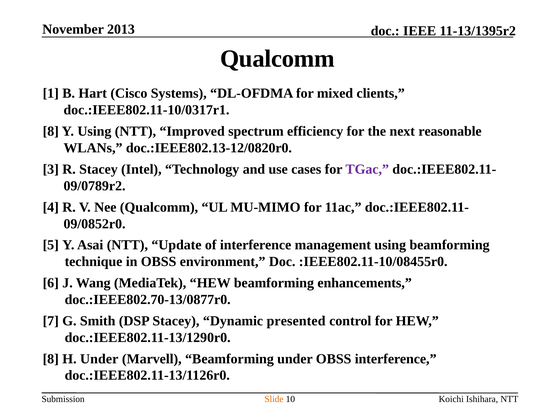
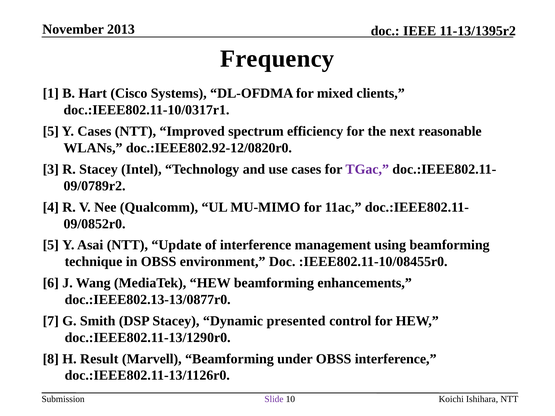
Qualcomm: Qualcomm -> Frequency (277, 59)
8: 8 -> 5 (51, 131)
Y Using: Using -> Cases (94, 131)
doc.:IEEE802.13-12/0820r0: doc.:IEEE802.13-12/0820r0 -> doc.:IEEE802.92-12/0820r0 (209, 148)
doc.:IEEE802.70-13/0877r0: doc.:IEEE802.70-13/0877r0 -> doc.:IEEE802.13-13/0877r0 (148, 300)
H Under: Under -> Result (99, 359)
Slide colour: orange -> purple (274, 399)
